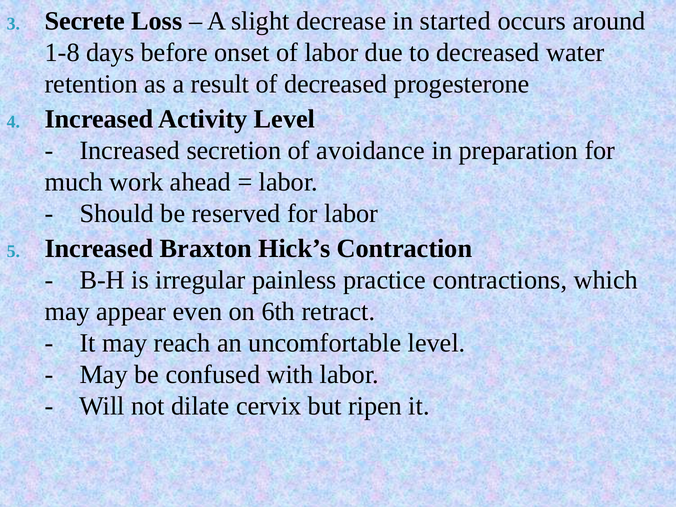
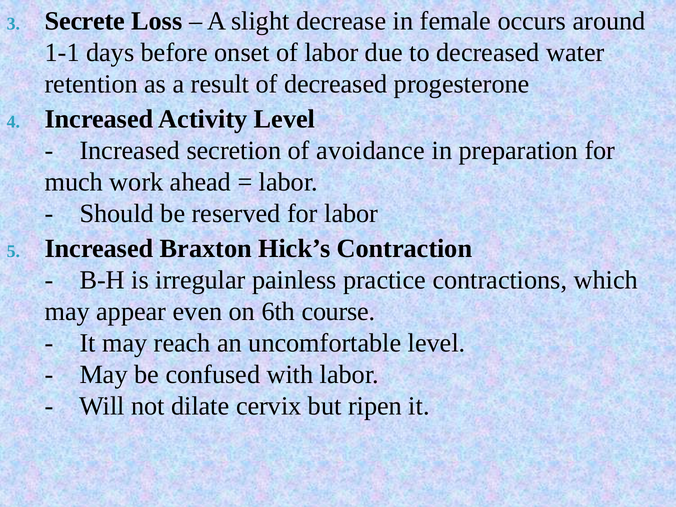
started: started -> female (455, 21)
1-8: 1-8 -> 1-1 (62, 52)
retract: retract -> course (339, 312)
